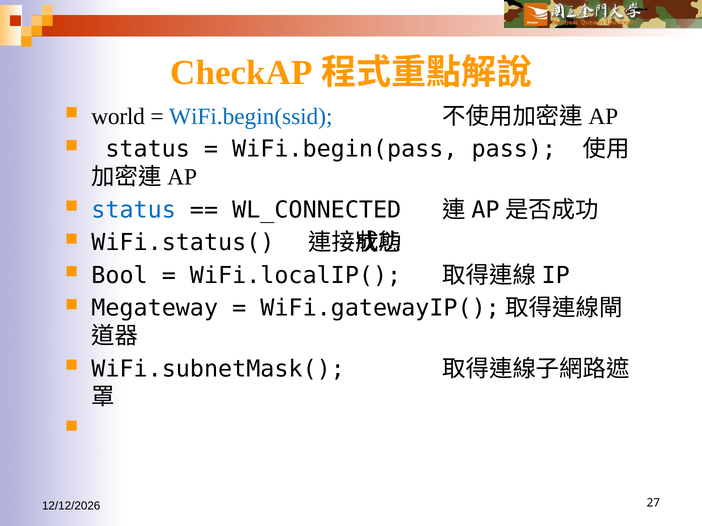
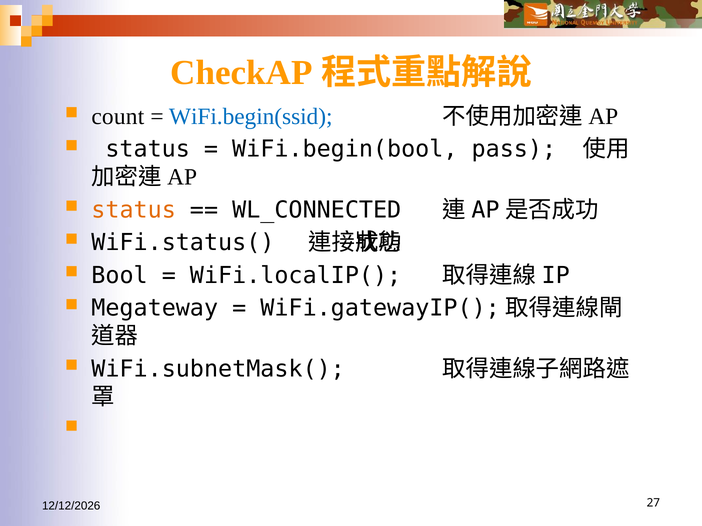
world: world -> count (118, 117)
WiFi.begin(pass: WiFi.begin(pass -> WiFi.begin(bool (345, 149)
status colour: blue -> orange (134, 210)
